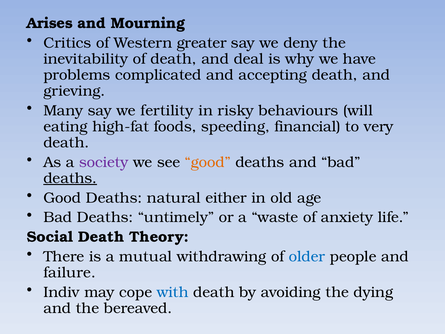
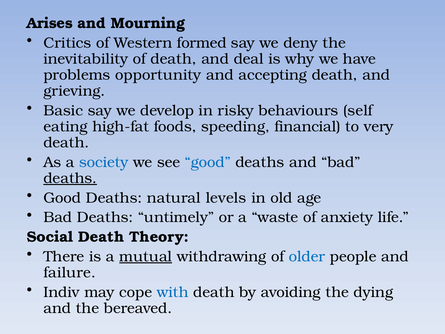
greater: greater -> formed (202, 43)
complicated: complicated -> opportunity (158, 75)
Many: Many -> Basic (63, 110)
fertility: fertility -> develop (167, 110)
will: will -> self (358, 110)
society colour: purple -> blue (104, 162)
good colour: orange -> blue (208, 162)
either: either -> levels (226, 198)
mutual underline: none -> present (146, 256)
